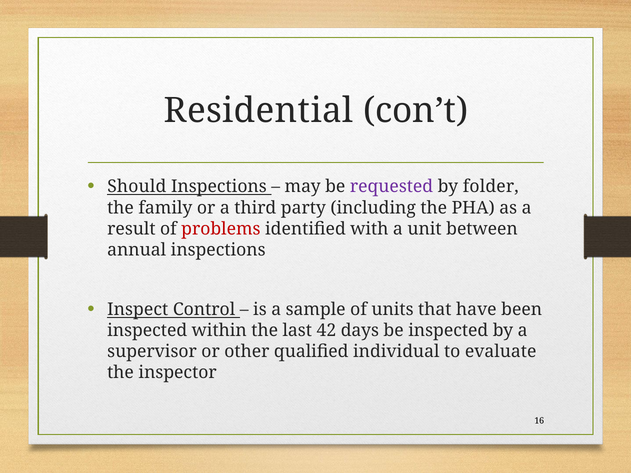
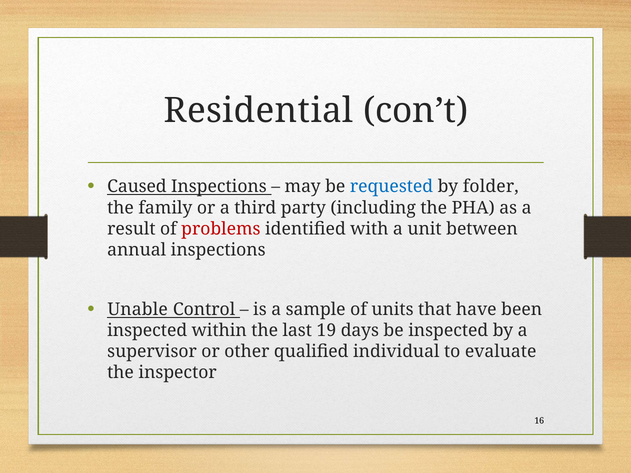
Should: Should -> Caused (137, 187)
requested colour: purple -> blue (392, 187)
Inspect: Inspect -> Unable (138, 310)
42: 42 -> 19 (326, 331)
